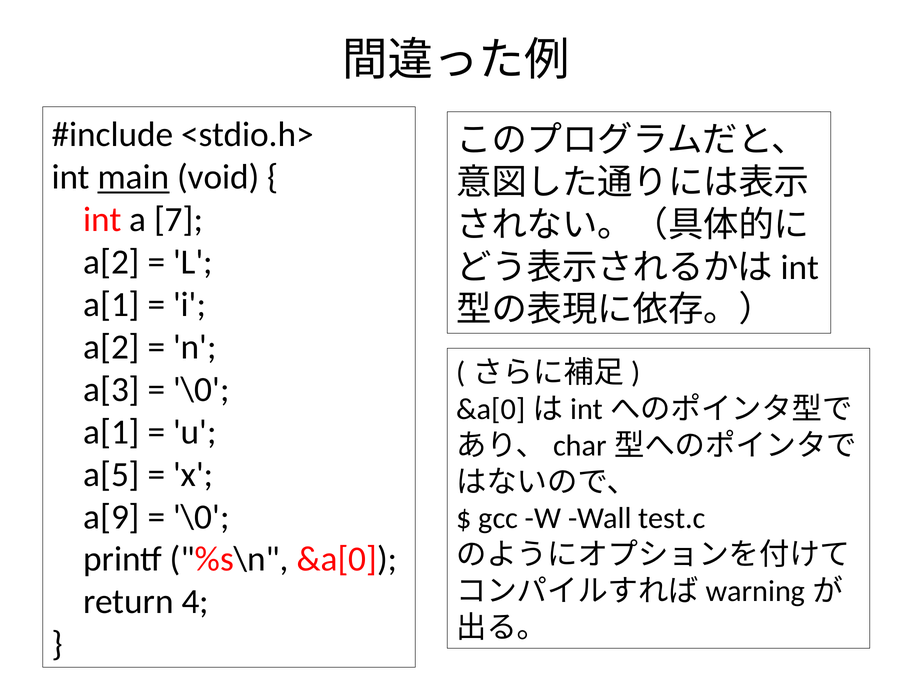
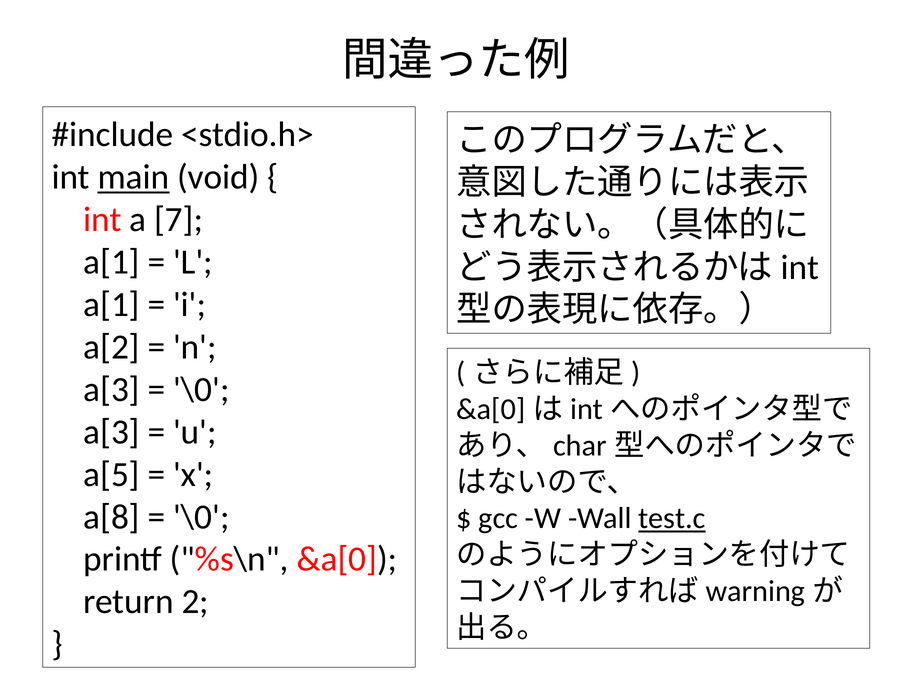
a[2: a[2 -> a[1 (112, 262)
a[1: a[1 -> a[3 (112, 432)
a[9: a[9 -> a[8 (112, 517)
test.c underline: none -> present (672, 518)
4: 4 -> 2 (195, 602)
